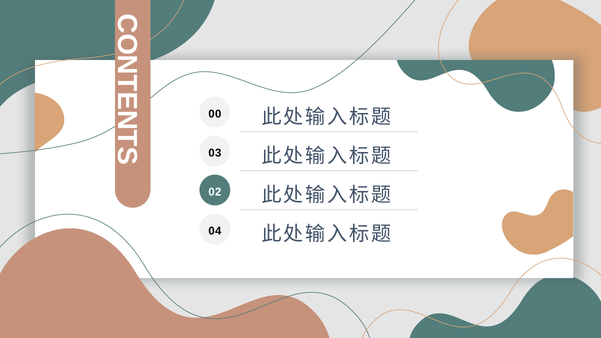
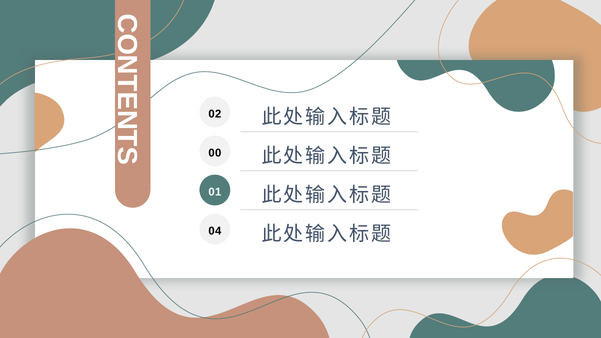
0 0: 0 -> 2 (218, 114)
0 3: 3 -> 0 (218, 153)
2: 2 -> 1 (218, 192)
